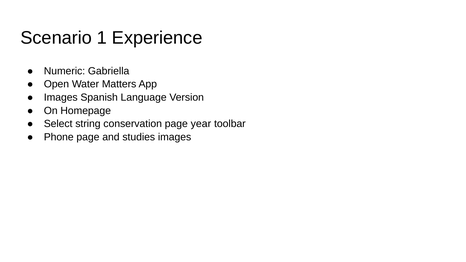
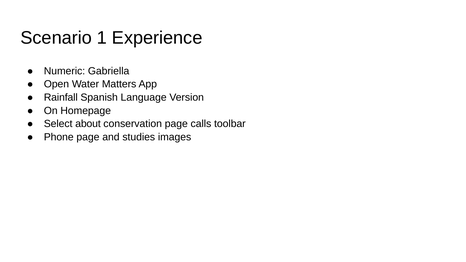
Images: Images -> Rainfall (61, 97)
string: string -> about (88, 124)
year: year -> calls (201, 124)
